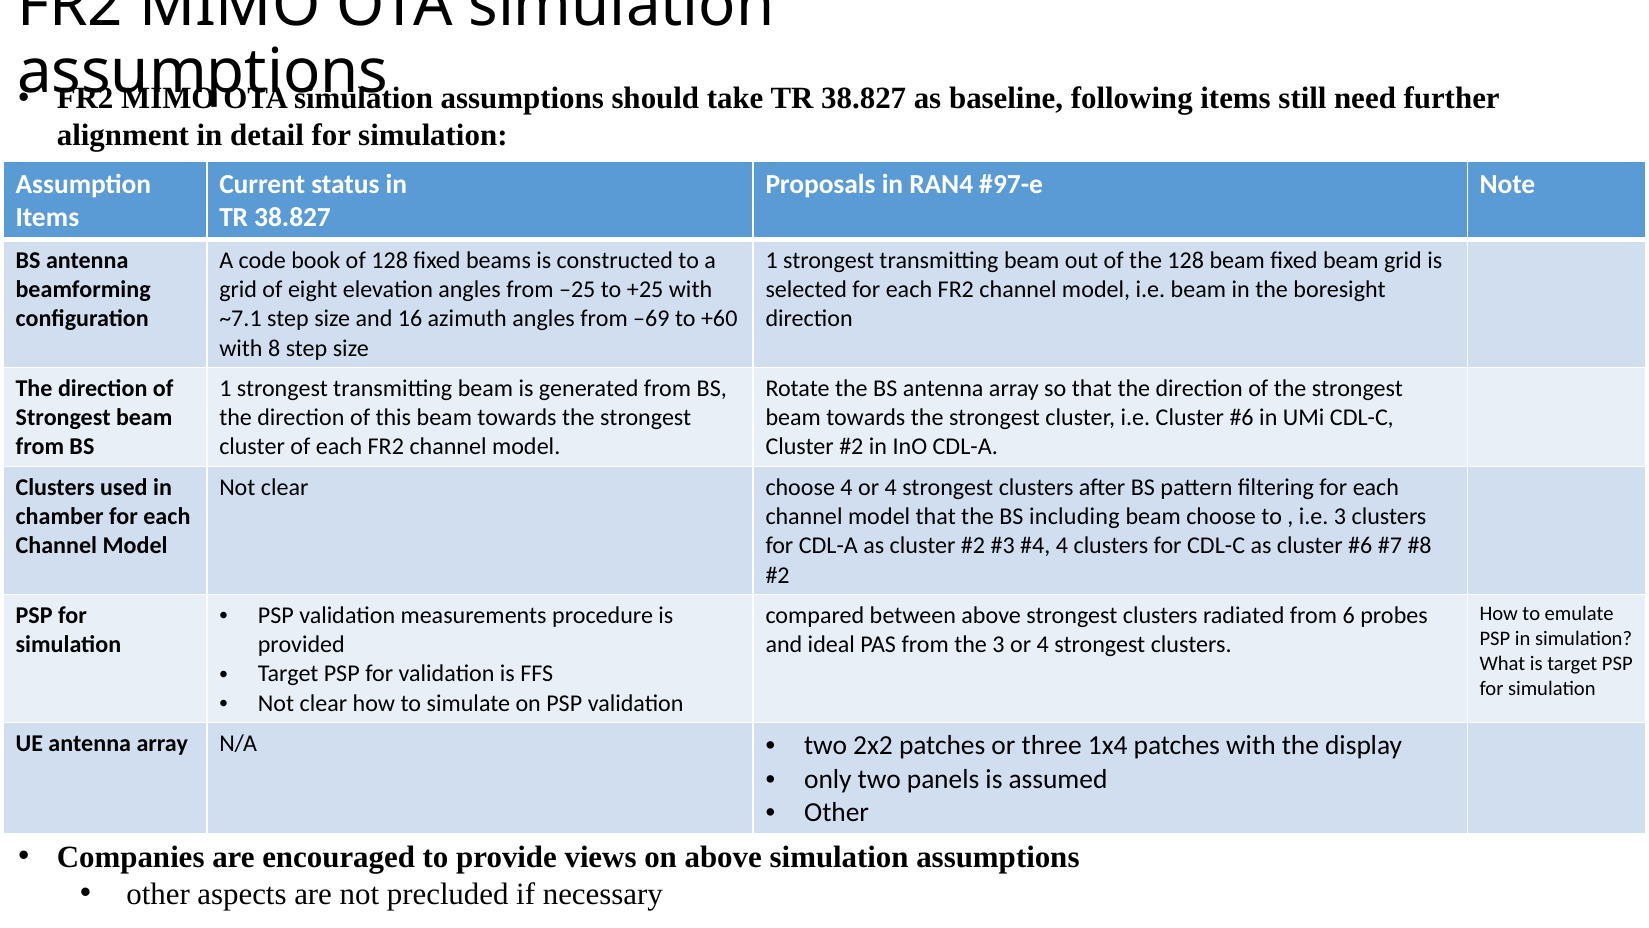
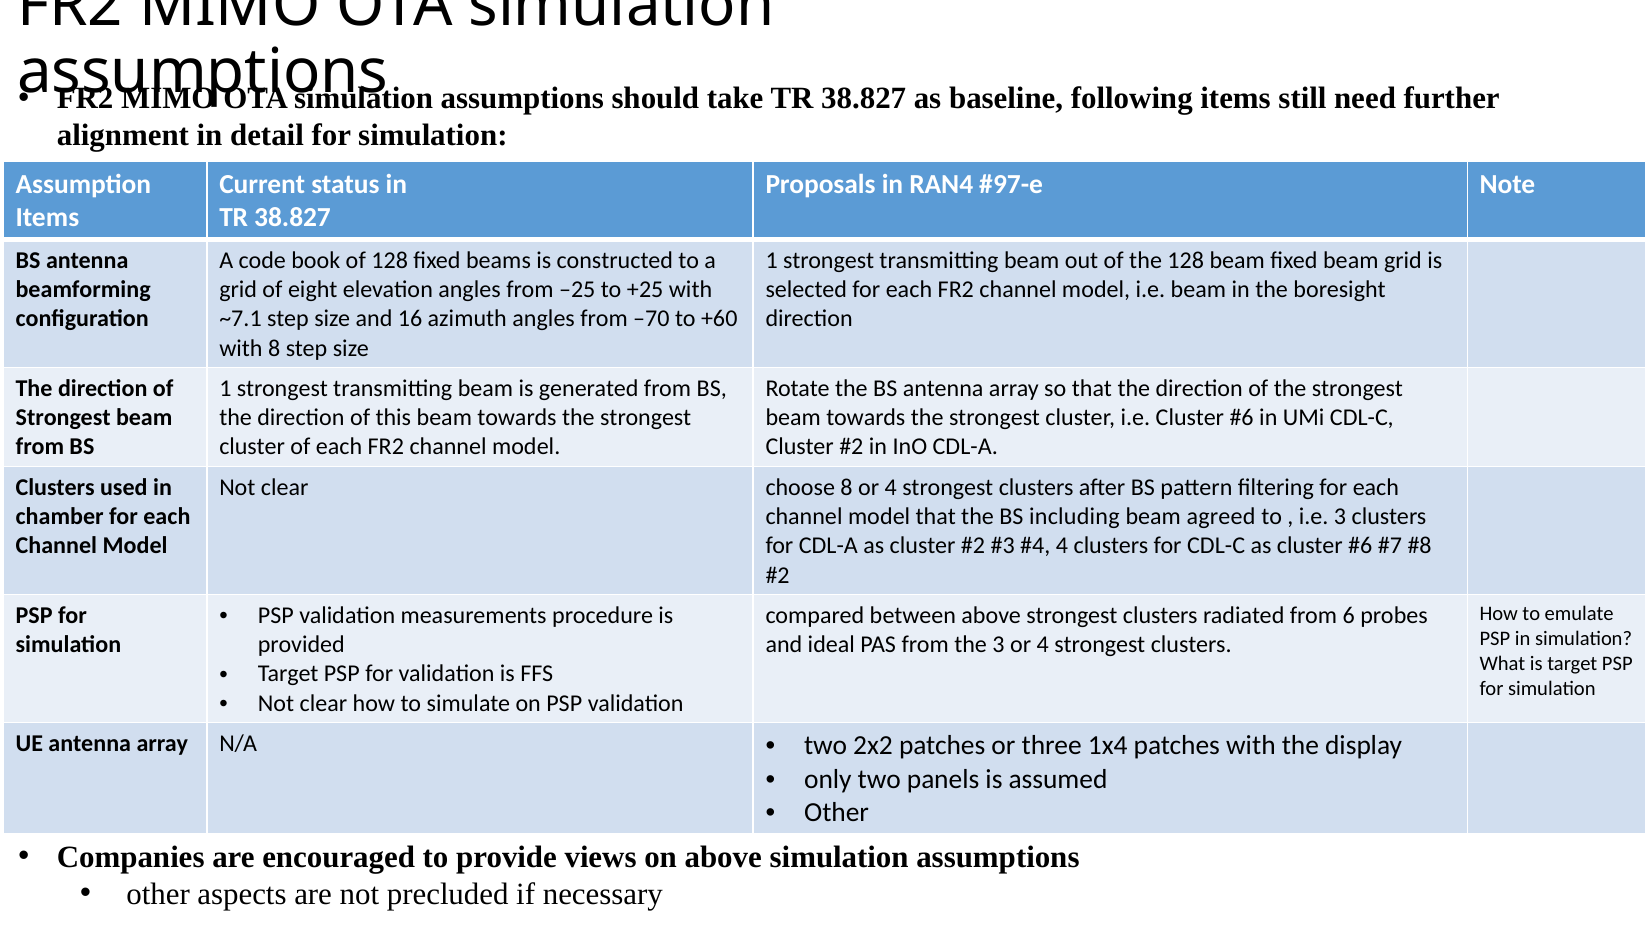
–69: –69 -> –70 (651, 319)
choose 4: 4 -> 8 (847, 487)
beam choose: choose -> agreed (1221, 517)
